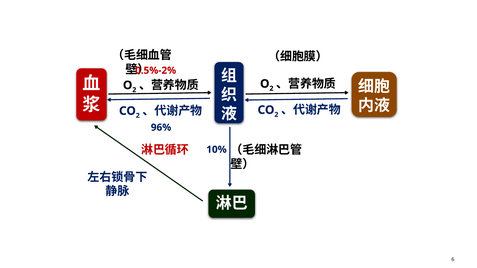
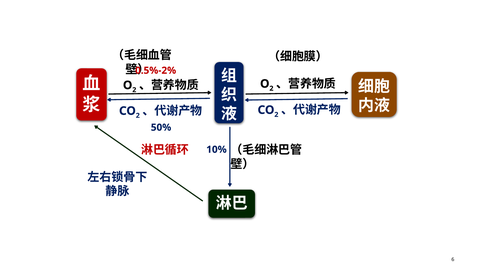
96%: 96% -> 50% (161, 128)
